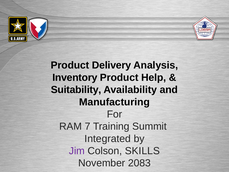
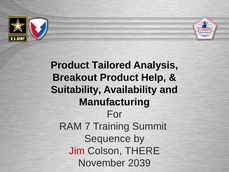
Delivery: Delivery -> Tailored (112, 65)
Inventory: Inventory -> Breakout (75, 77)
Integrated: Integrated -> Sequence (108, 138)
Jim colour: purple -> red (77, 151)
SKILLS: SKILLS -> THERE (142, 151)
2083: 2083 -> 2039 (139, 163)
